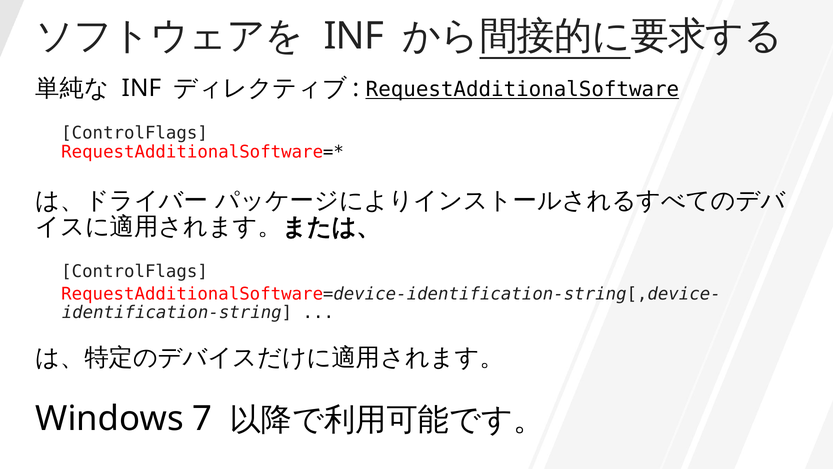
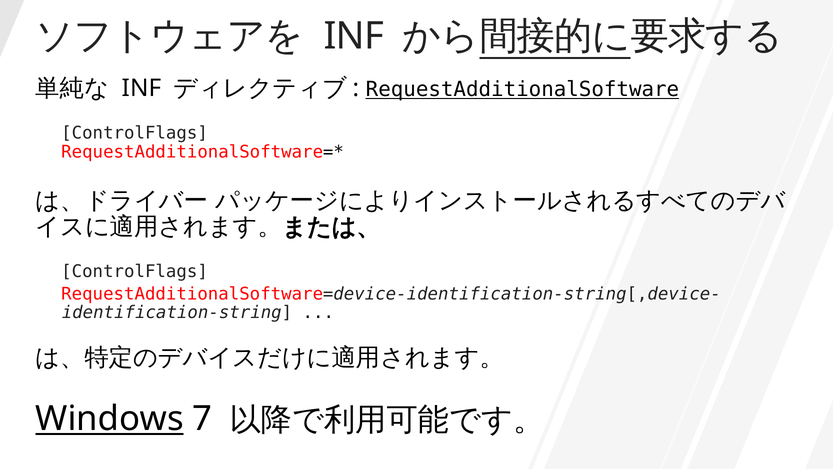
Windows underline: none -> present (110, 419)
